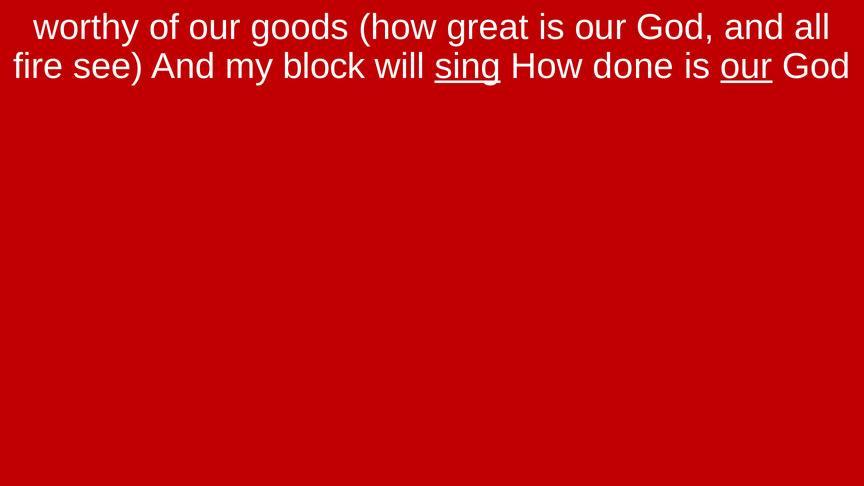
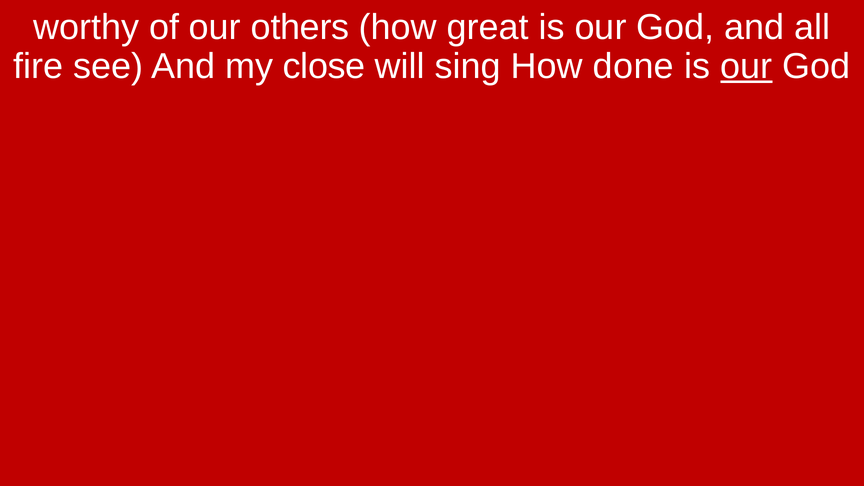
goods: goods -> others (300, 27)
block: block -> close (324, 66)
sing underline: present -> none (468, 66)
